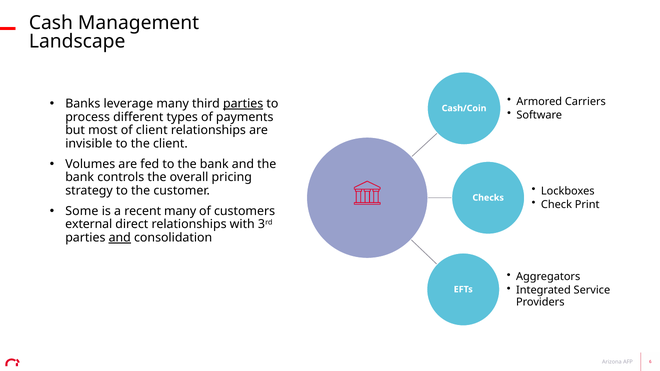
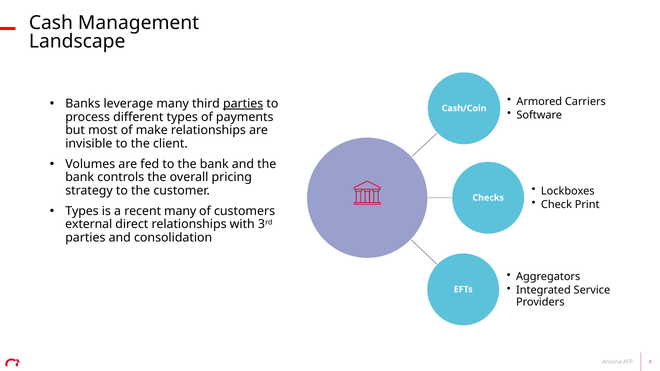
of client: client -> make (152, 131)
Some: Some -> Types (82, 211)
and underline: present -> none (120, 238)
